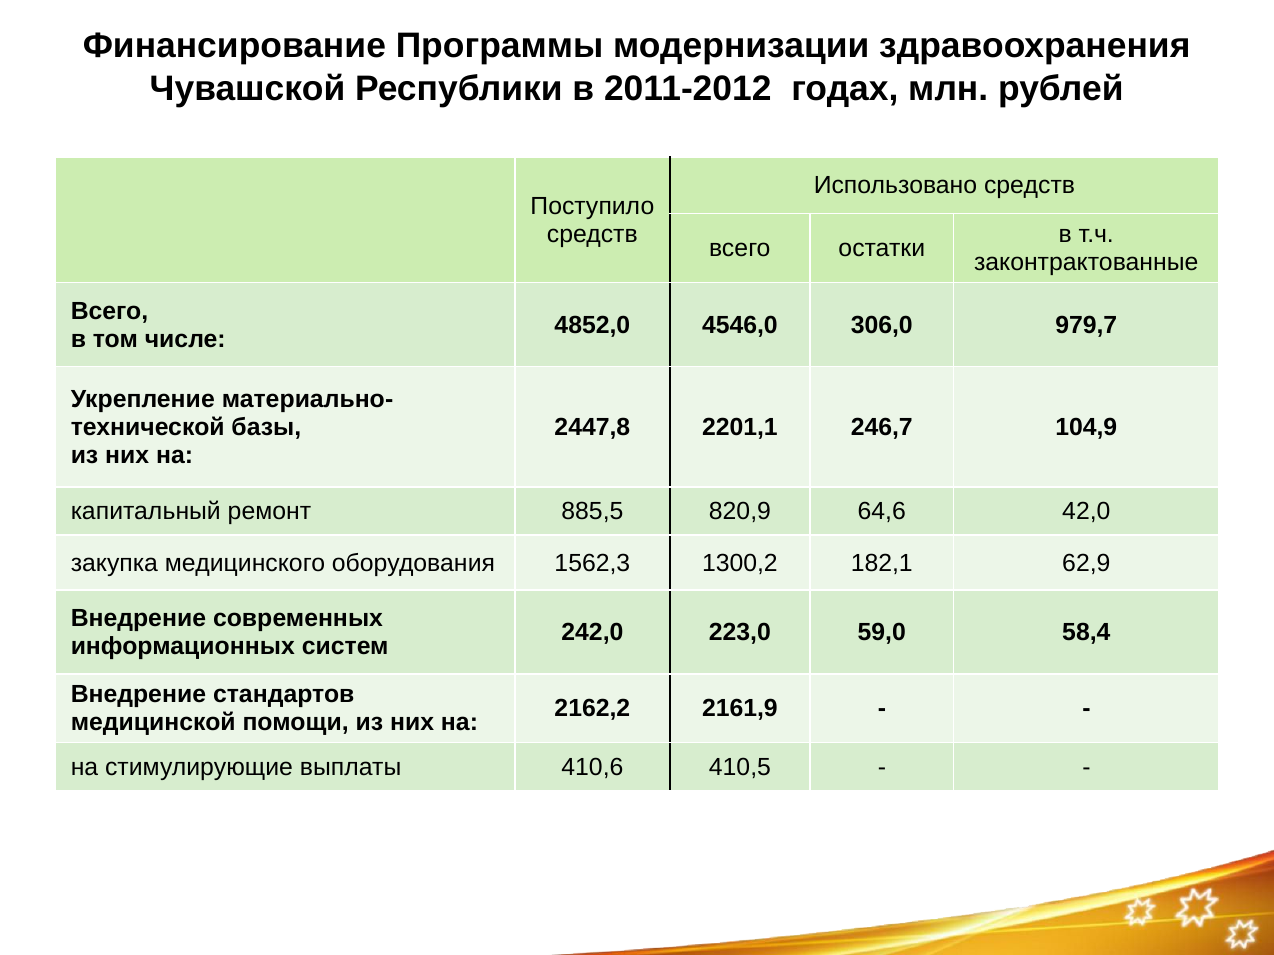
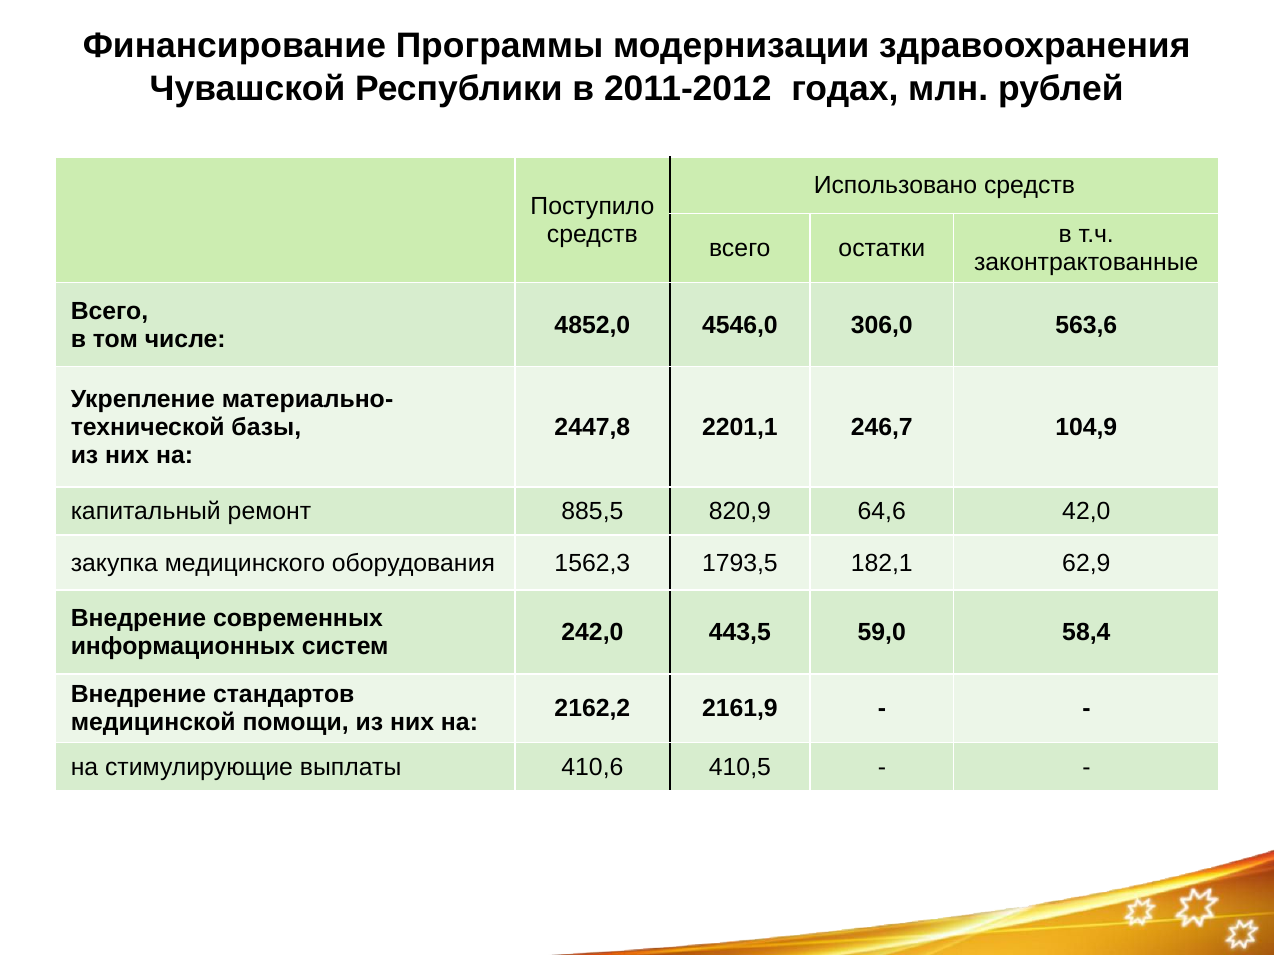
979,7: 979,7 -> 563,6 (1086, 325)
1300,2: 1300,2 -> 1793,5 (740, 563)
223,0: 223,0 -> 443,5 (740, 633)
